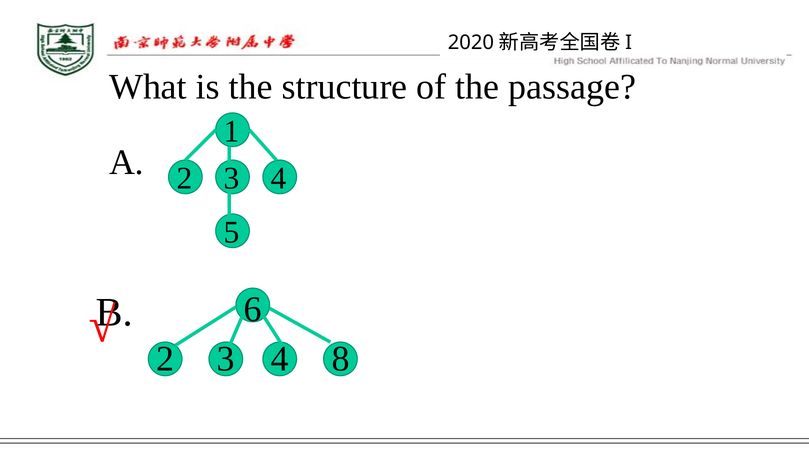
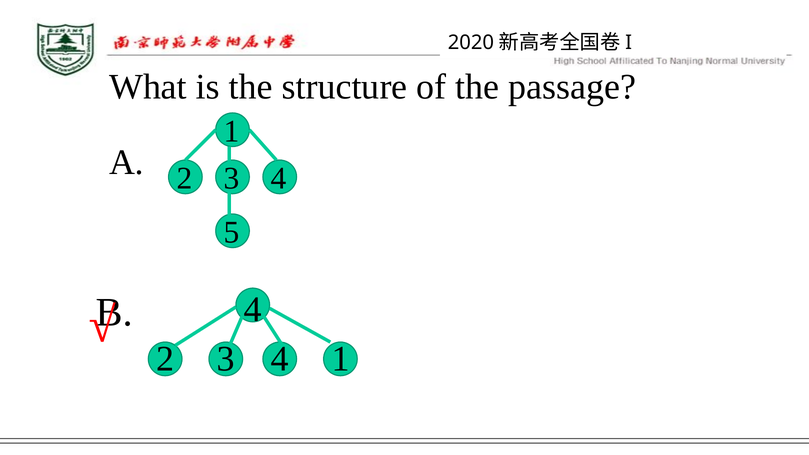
6: 6 -> 4 (253, 310)
8: 8 -> 1 (341, 359)
